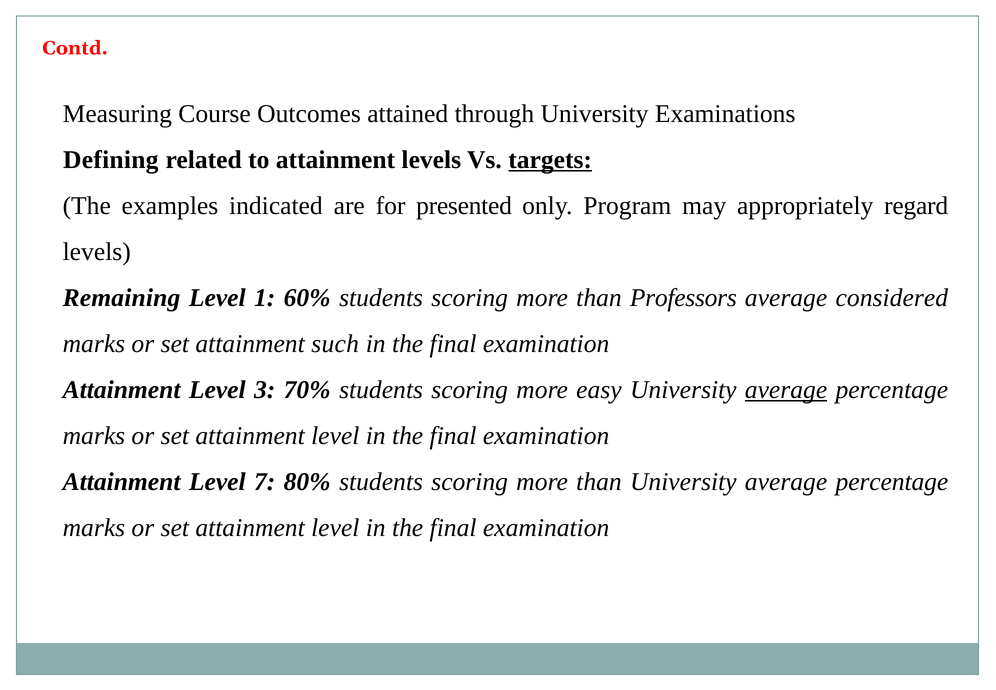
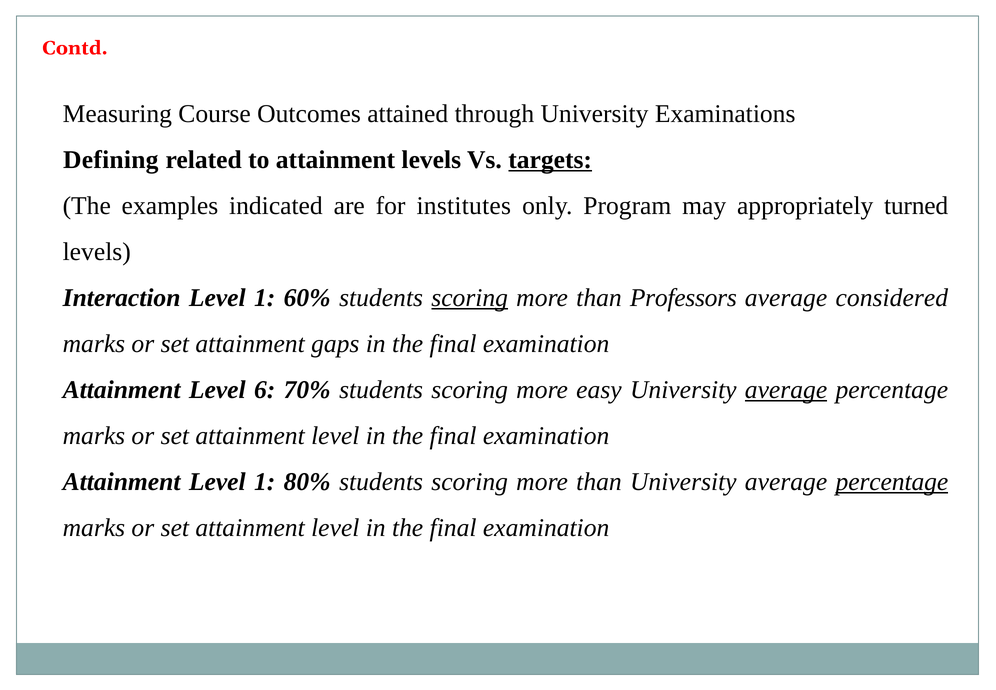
presented: presented -> institutes (464, 205)
regard: regard -> turned (916, 205)
Remaining: Remaining -> Interaction (122, 297)
scoring underline: none -> present (470, 297)
such: such -> gaps (335, 343)
3: 3 -> 6 (265, 389)
Attainment Level 7: 7 -> 1 (265, 481)
percentage underline: none -> present (892, 481)
